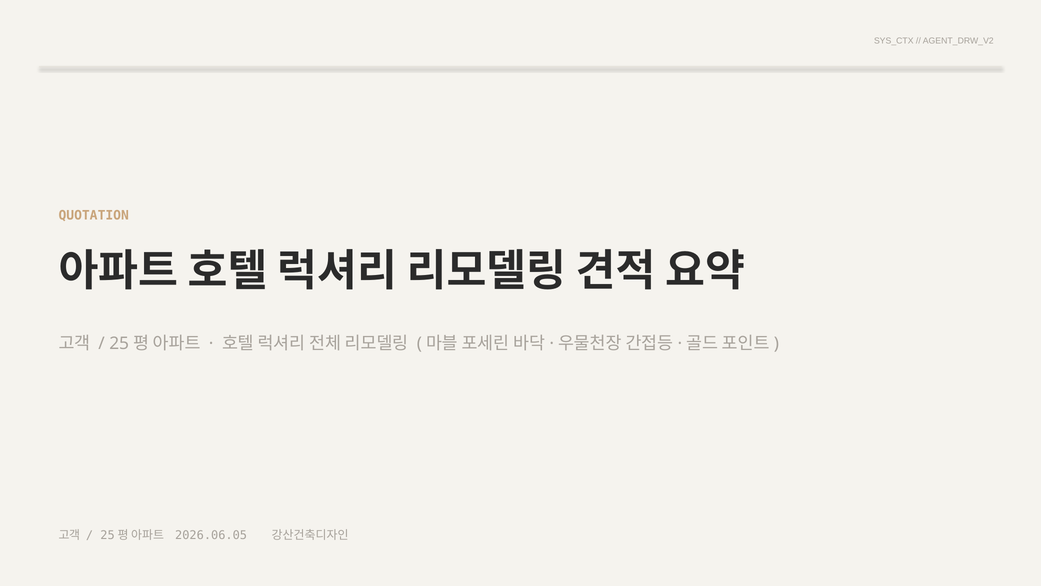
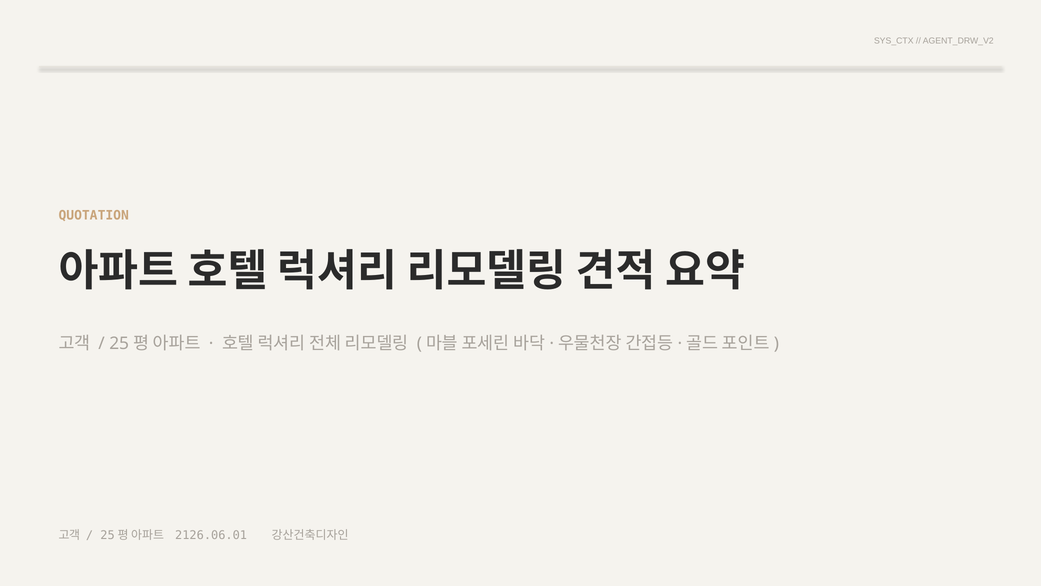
2026.06.05: 2026.06.05 -> 2126.06.01 (211, 535)
